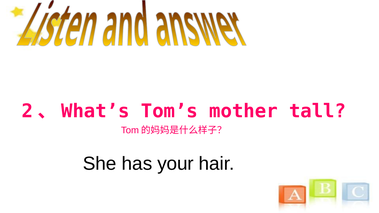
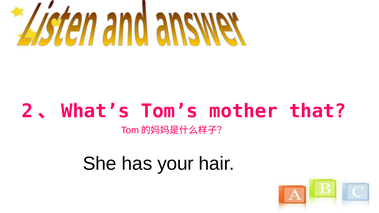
tall: tall -> that (318, 111)
